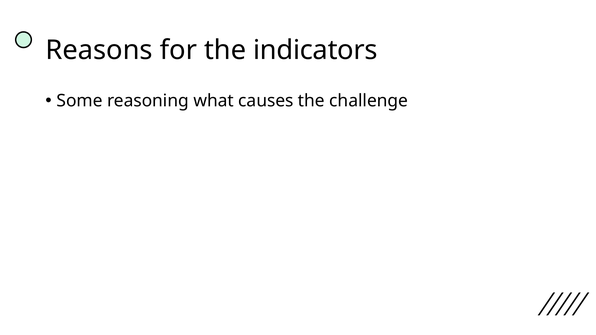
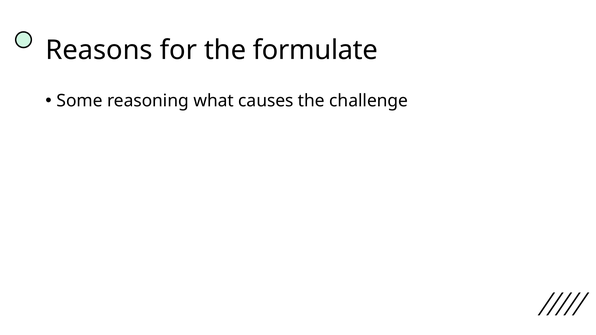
indicators: indicators -> formulate (315, 50)
